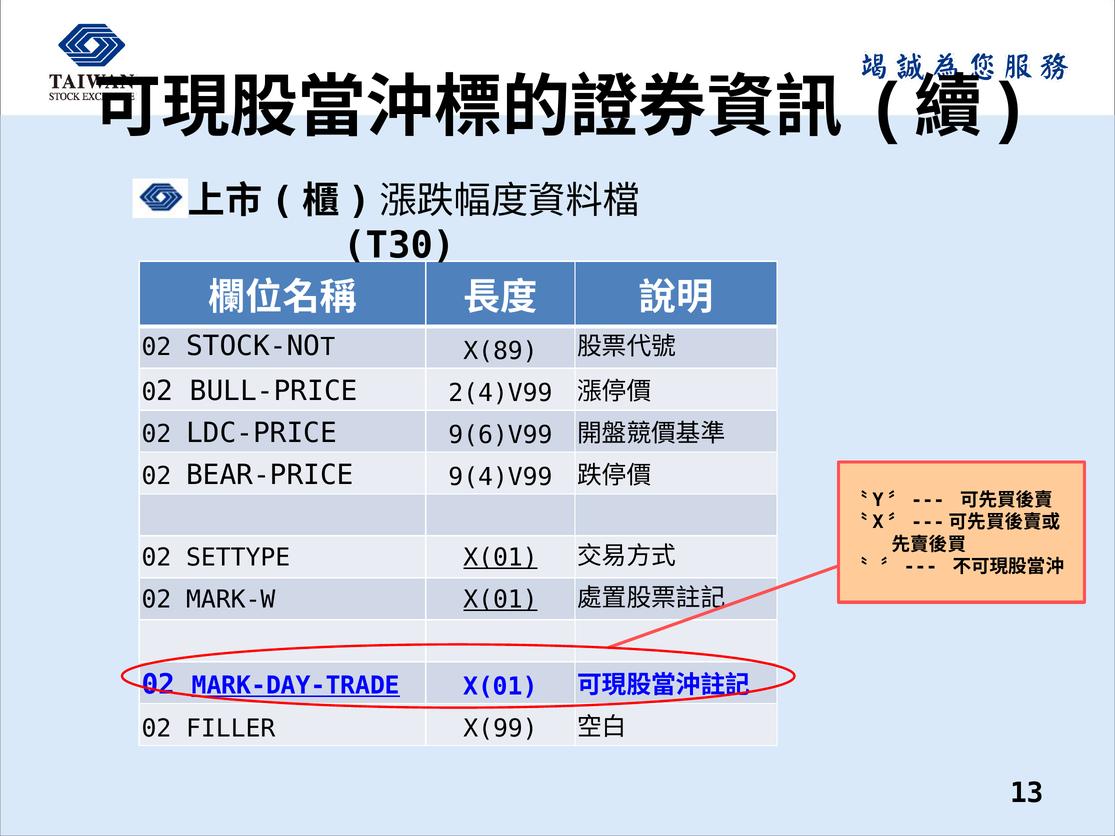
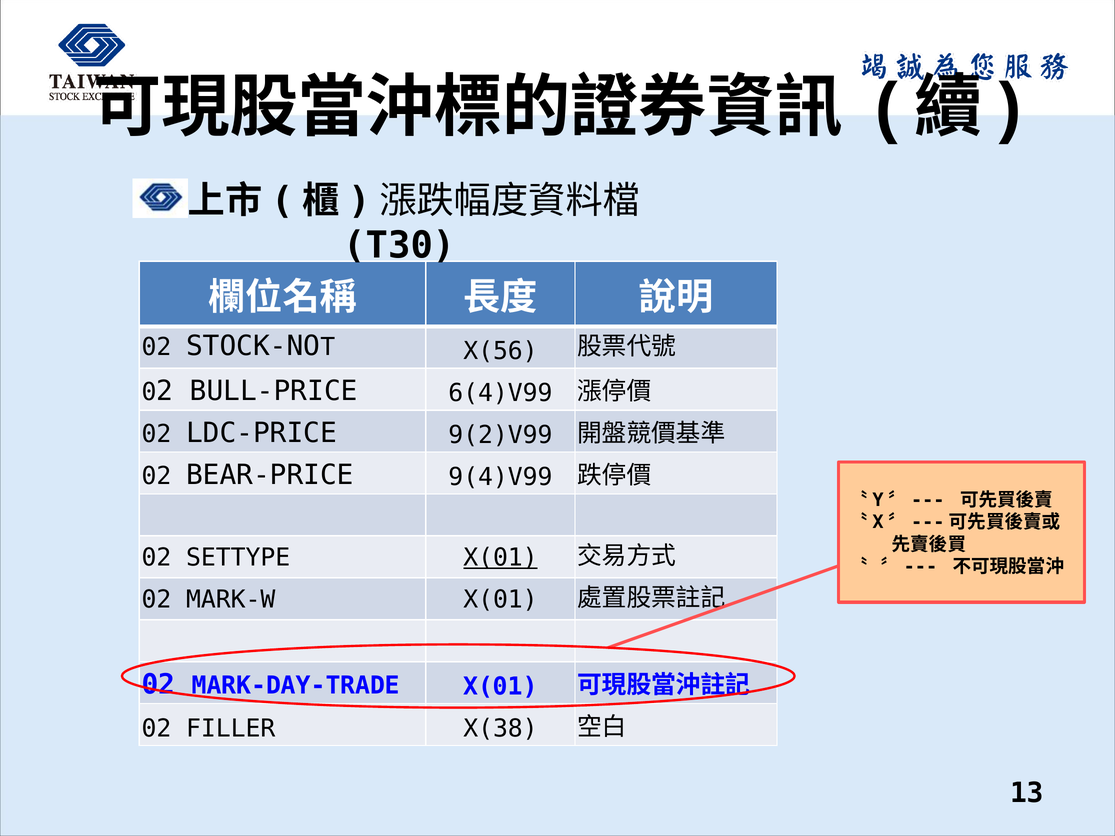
X(89: X(89 -> X(56 (500, 351)
2(4)V99: 2(4)V99 -> 6(4)V99 (500, 393)
9(6)V99: 9(6)V99 -> 9(2)V99 (500, 435)
X(01 underline: present -> none (500, 600)
MARK-DAY-TRADE underline: present -> none (296, 686)
X(99: X(99 -> X(38 (500, 729)
